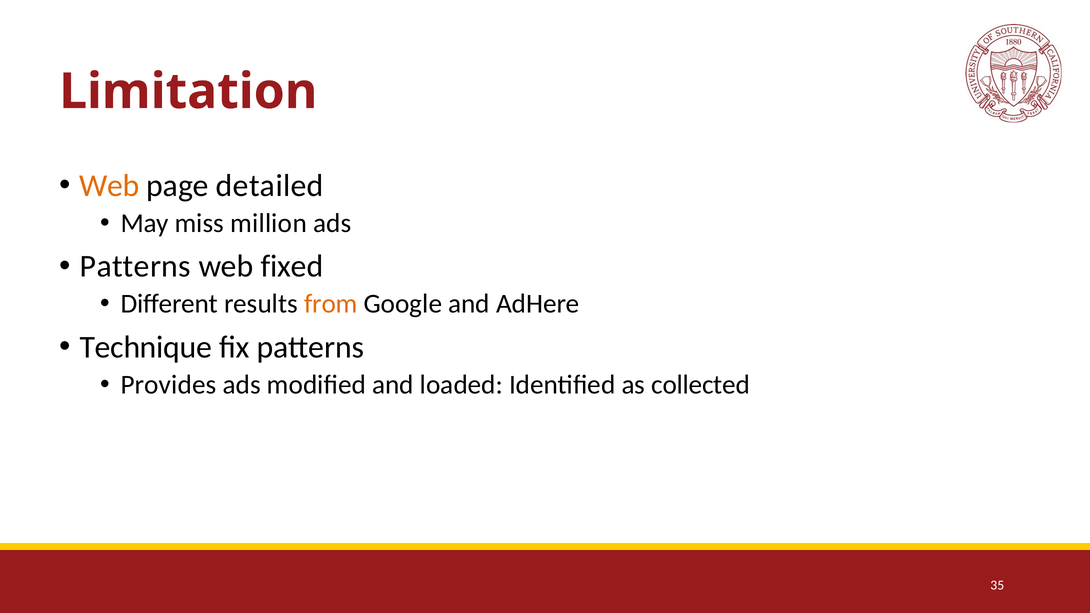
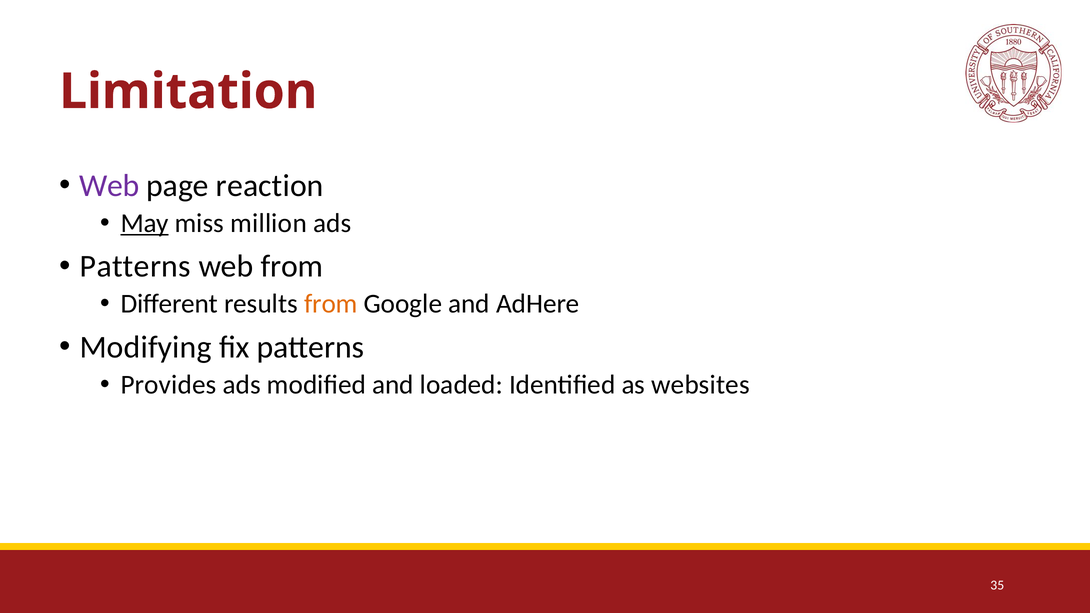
Web colour: orange -> purple (110, 186)
detailed: detailed -> reaction (270, 186)
May underline: none -> present (145, 223)
web fixed: fixed -> from (292, 266)
Technique: Technique -> Modifying (146, 347)
collected: collected -> websites (700, 385)
